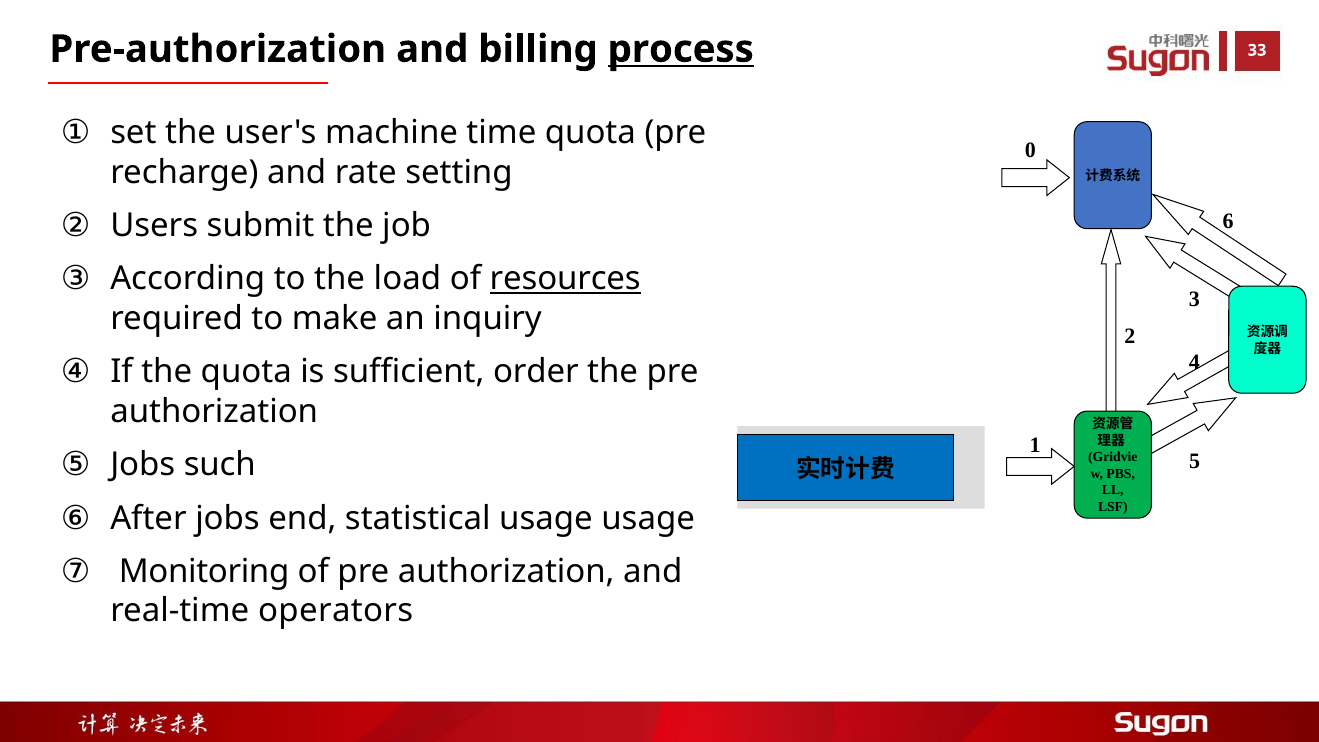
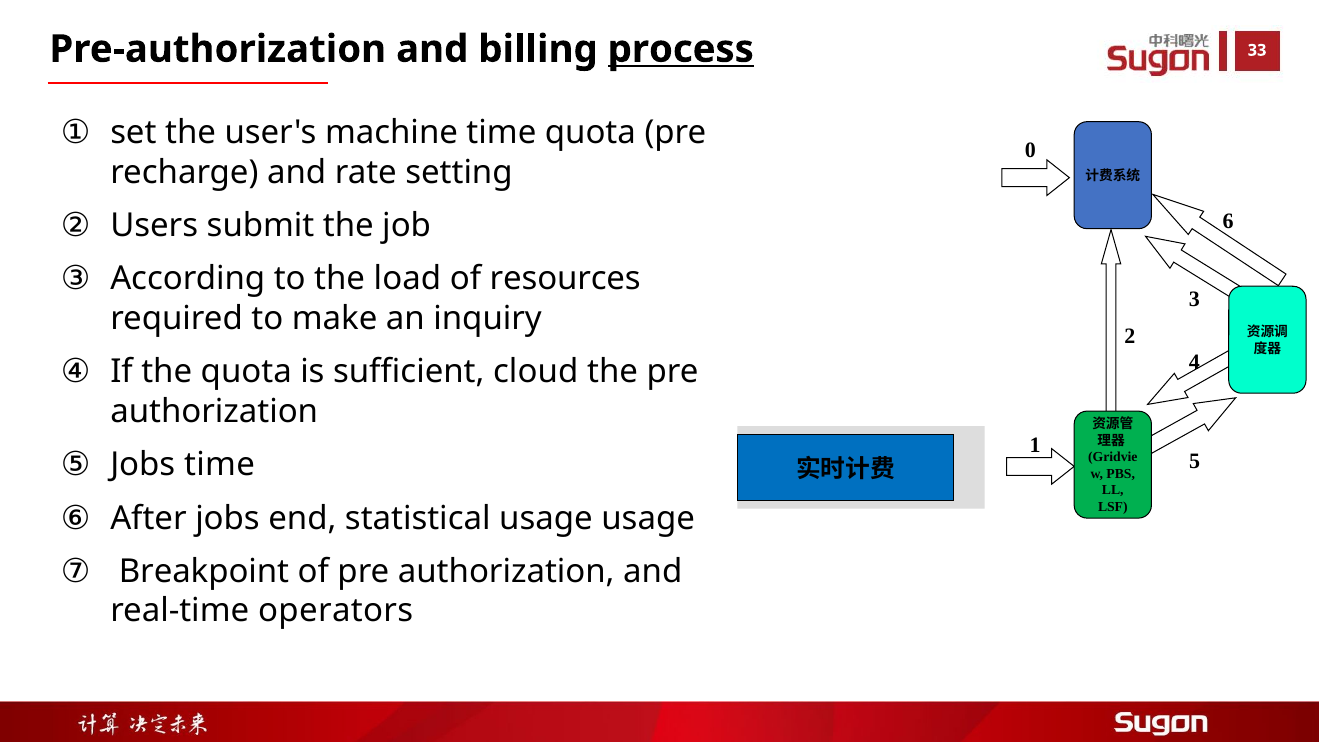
resources underline: present -> none (565, 279)
order: order -> cloud (536, 372)
Jobs such: such -> time (220, 465)
Monitoring: Monitoring -> Breakpoint (204, 571)
